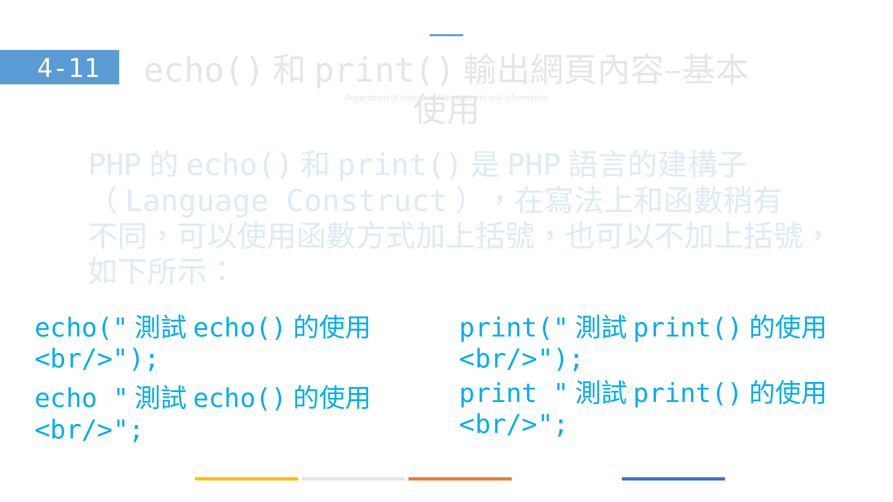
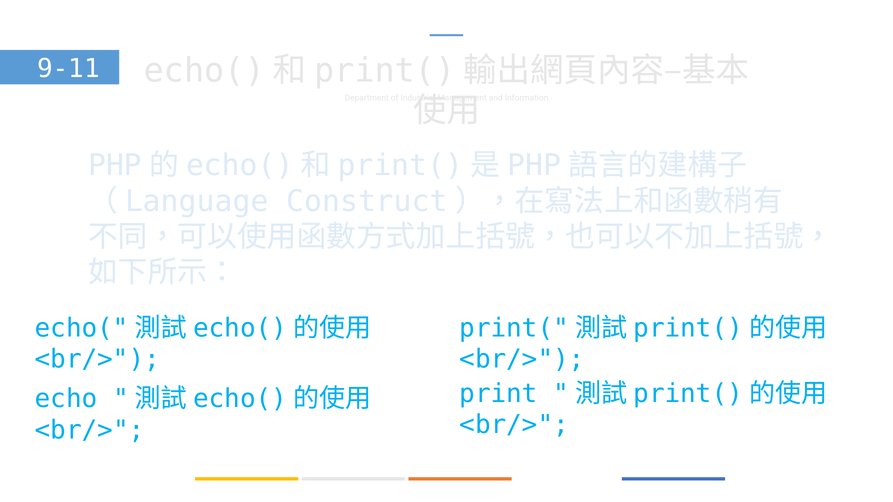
4-11: 4-11 -> 9-11 (68, 69)
